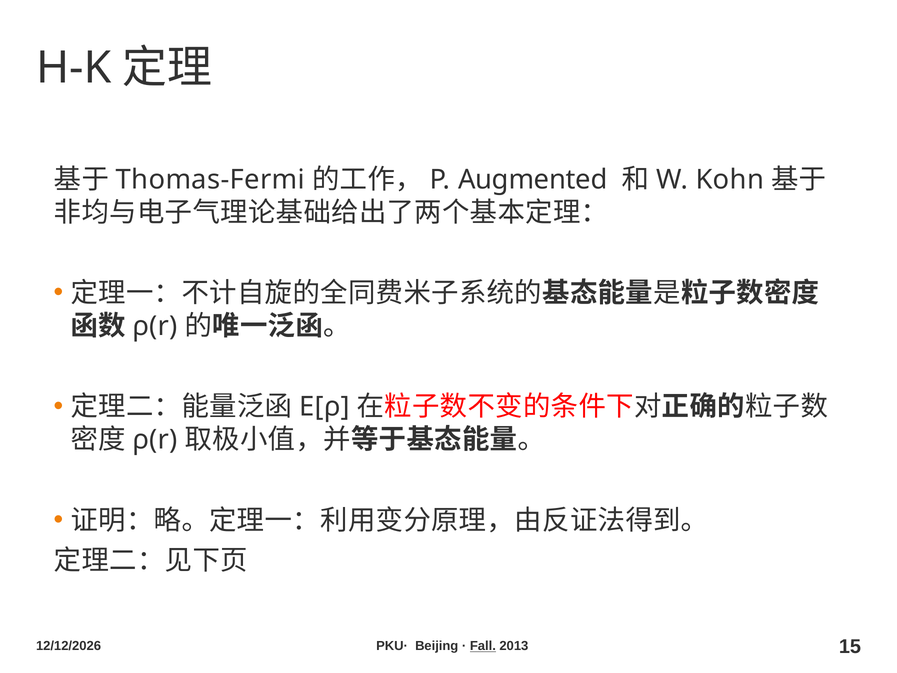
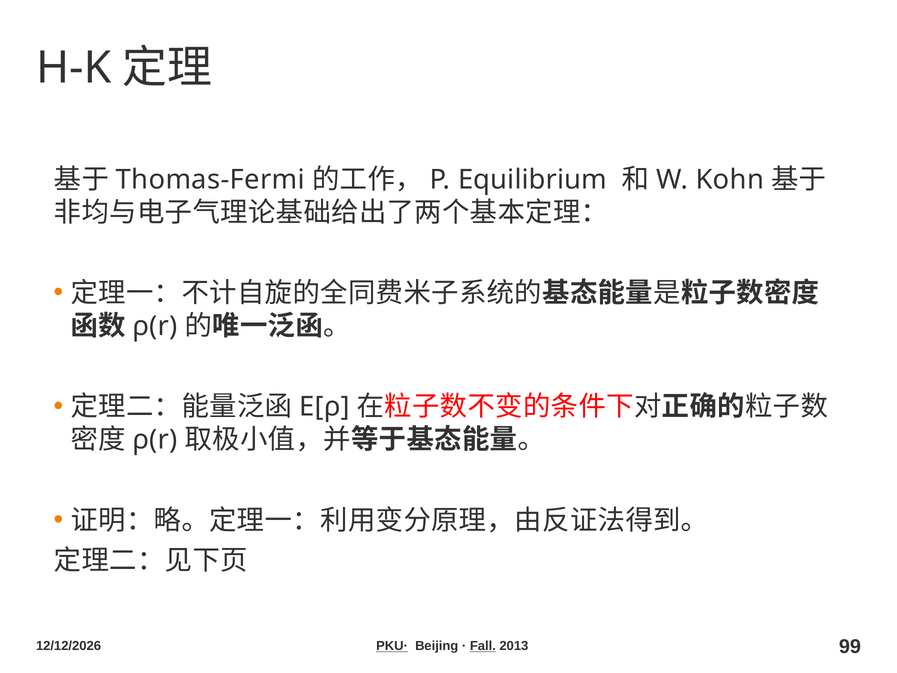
Augmented: Augmented -> Equilibrium (533, 180)
PKU· underline: none -> present (392, 646)
15: 15 -> 99 (850, 646)
